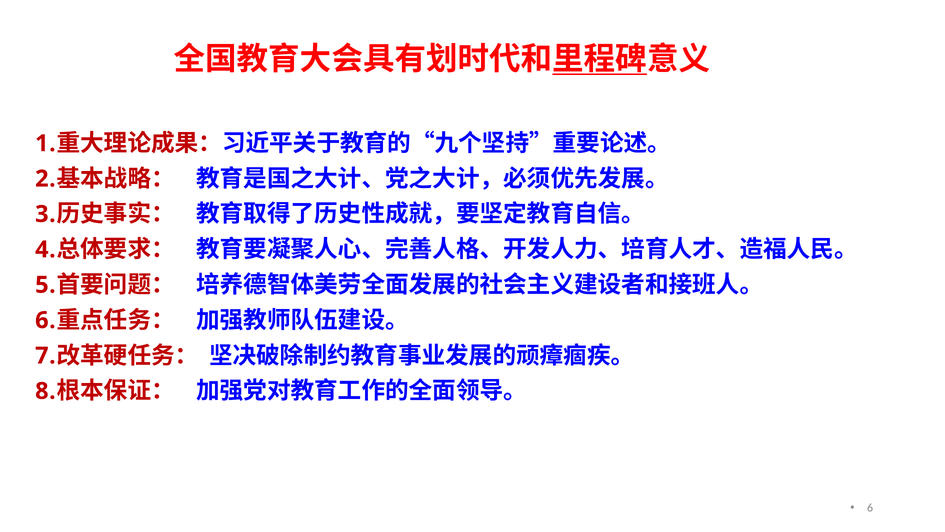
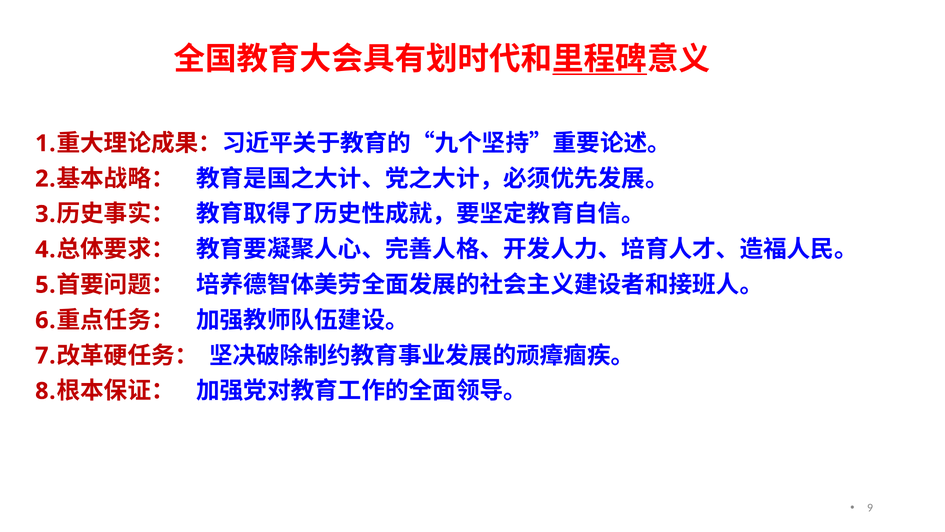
6: 6 -> 9 (870, 508)
